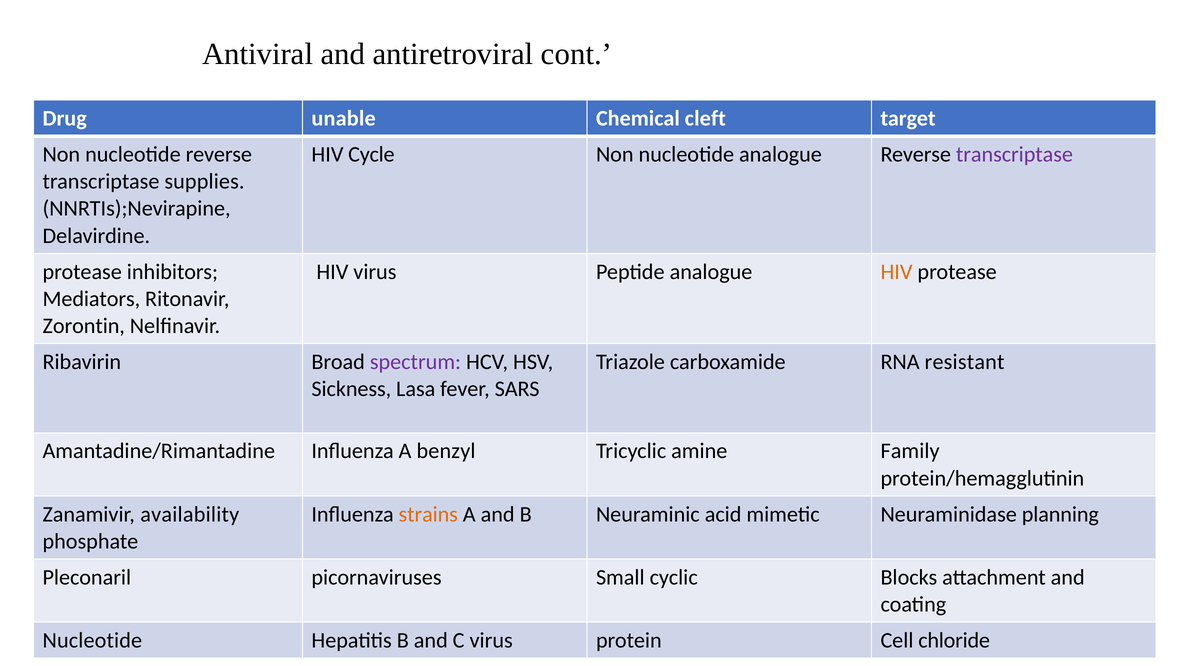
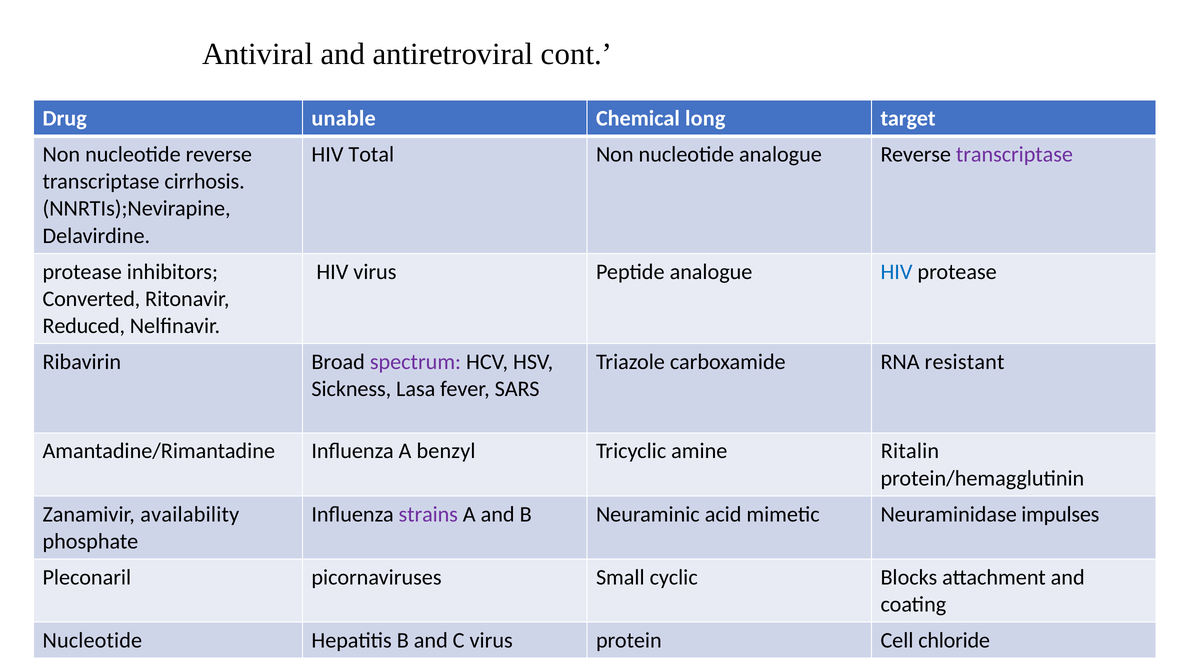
cleft: cleft -> long (705, 118)
Cycle: Cycle -> Total (371, 154)
supplies: supplies -> cirrhosis (205, 182)
HIV colour: orange -> blue (896, 272)
Mediators: Mediators -> Converted (91, 299)
Zorontin: Zorontin -> Reduced (84, 326)
Family: Family -> Ritalin (910, 451)
strains colour: orange -> purple (428, 514)
planning: planning -> impulses (1060, 514)
